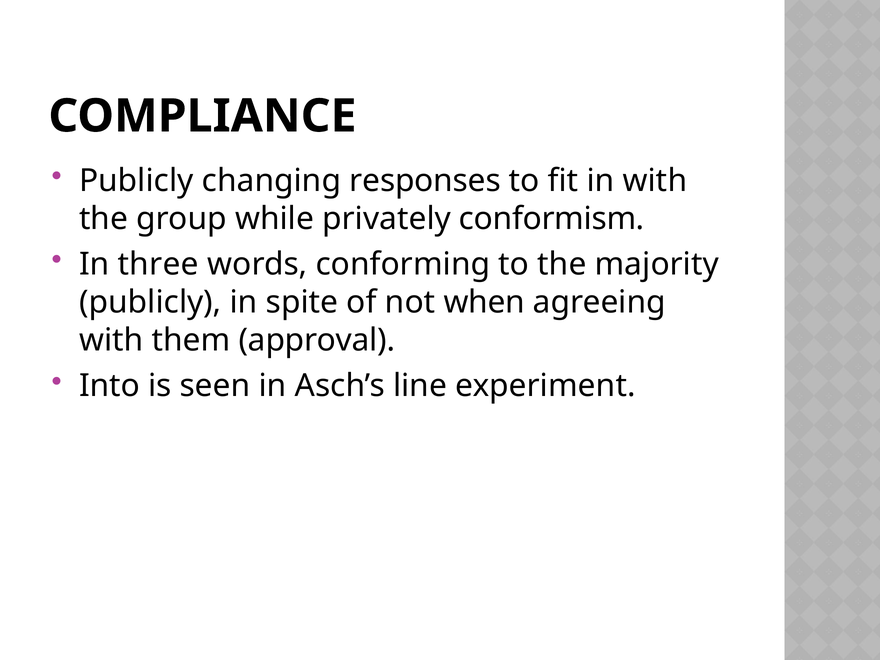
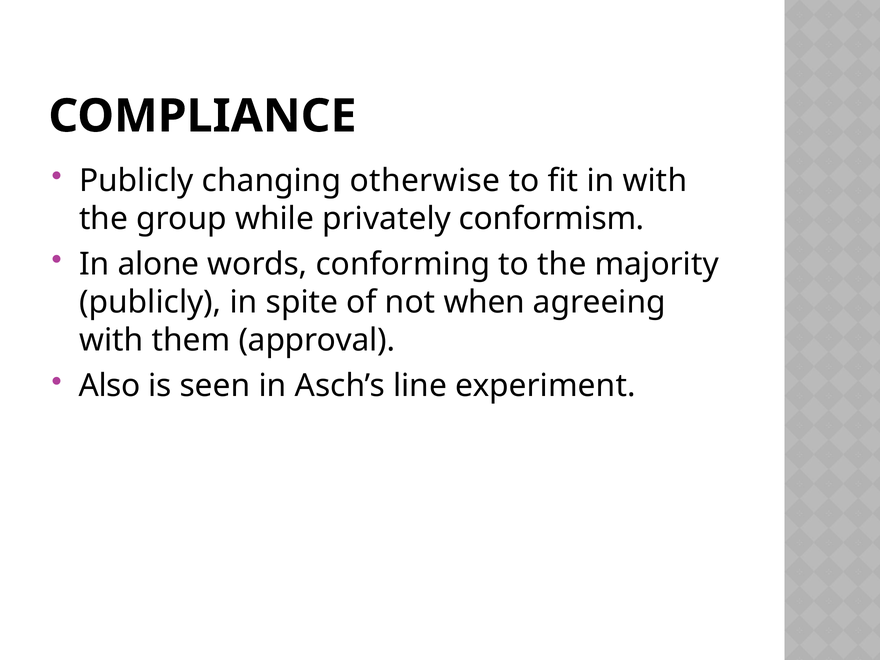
responses: responses -> otherwise (425, 181)
three: three -> alone (159, 264)
Into: Into -> Also (110, 386)
